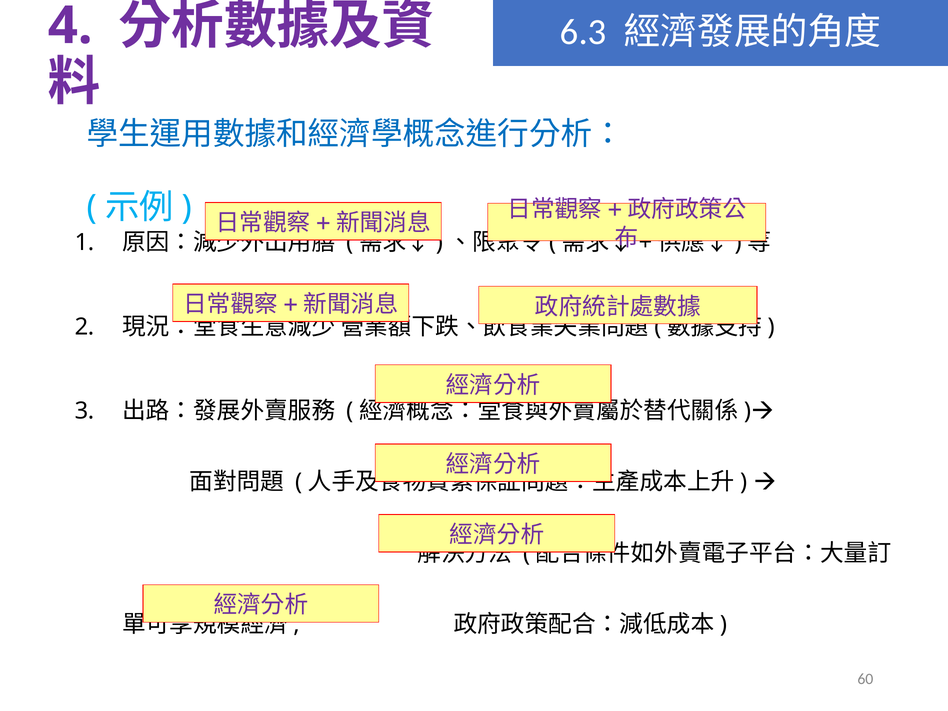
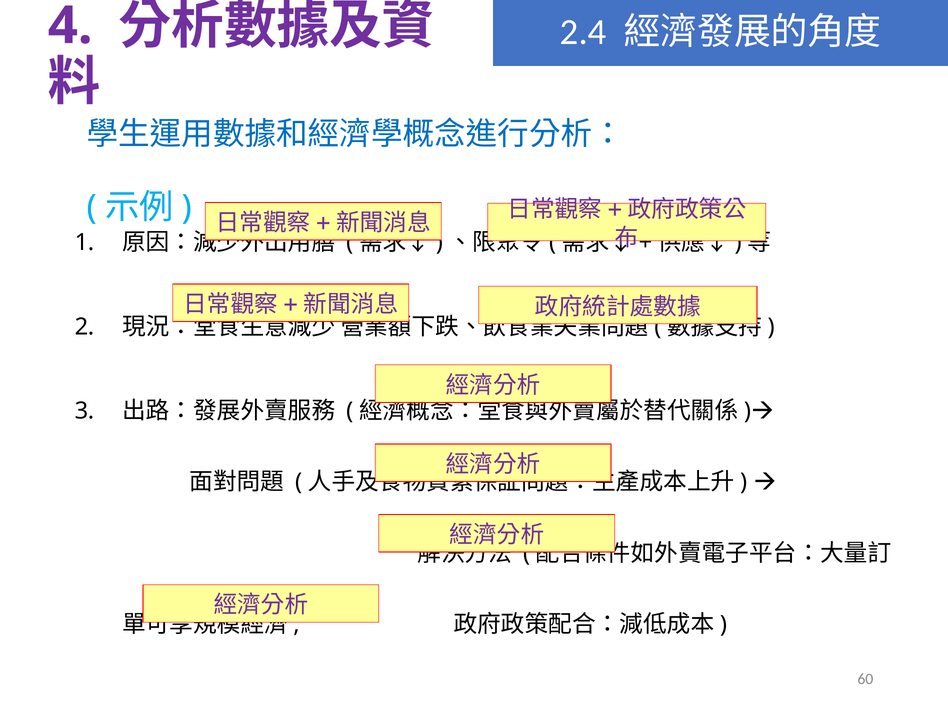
6.3: 6.3 -> 2.4 (583, 32)
